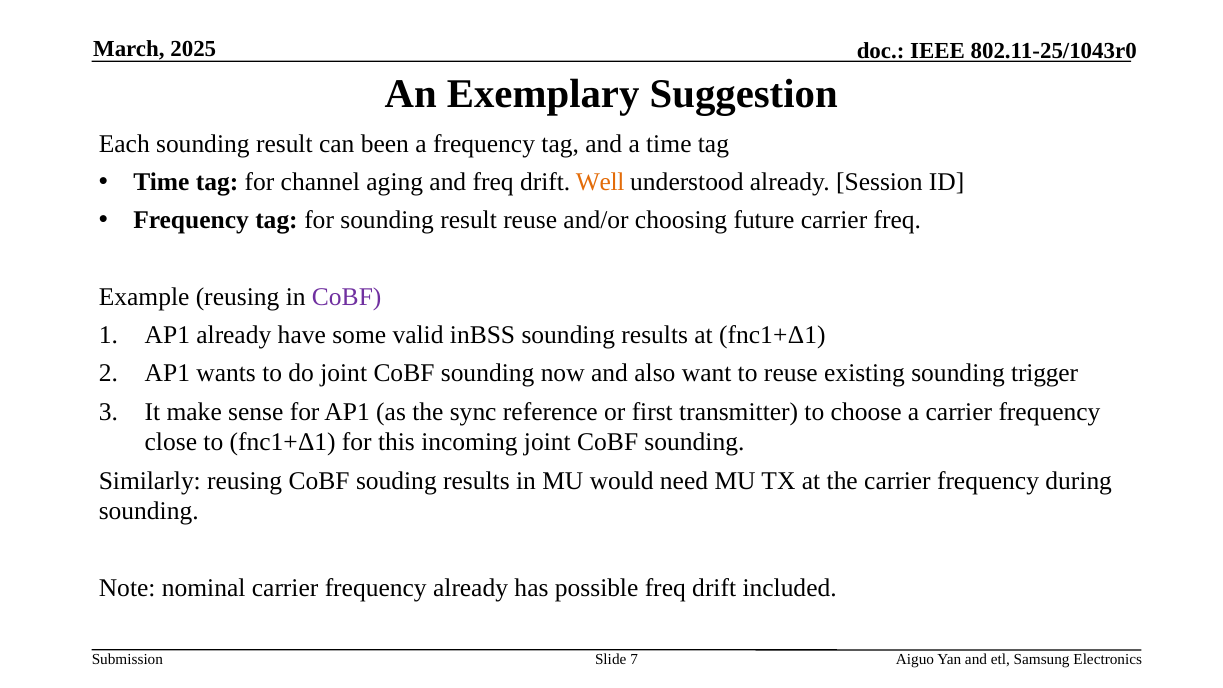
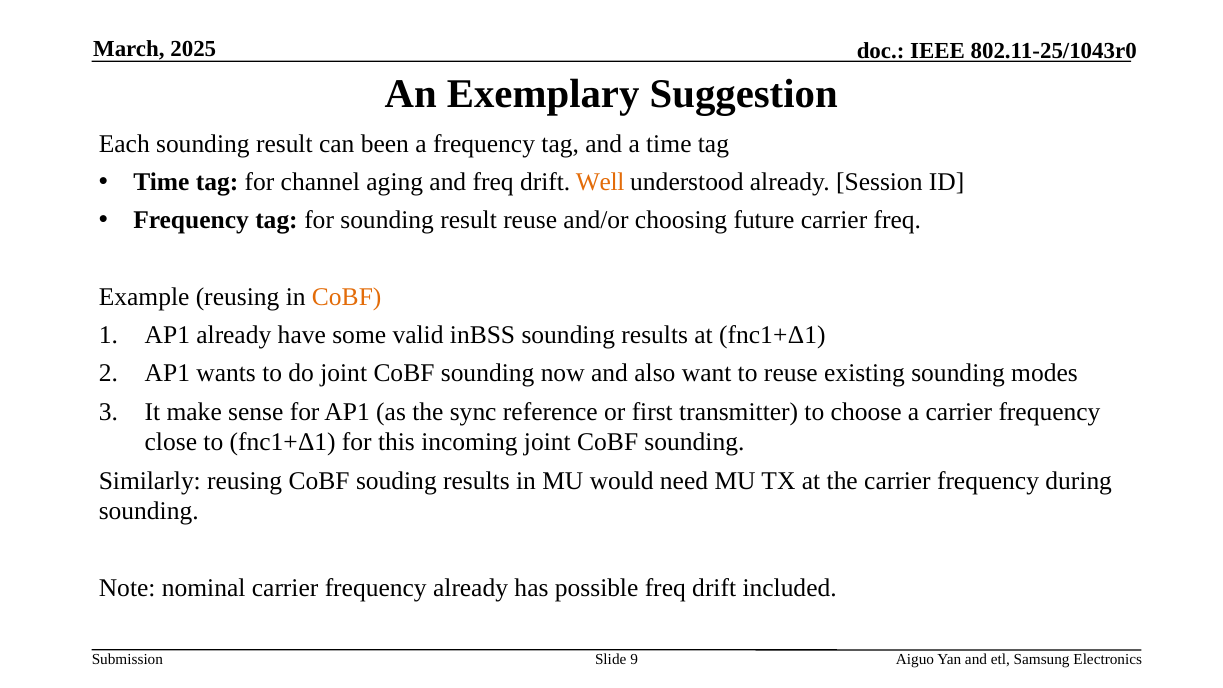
CoBF colour: purple -> orange (347, 297)
trigger: trigger -> modes (1045, 373)
7: 7 -> 9 (634, 660)
